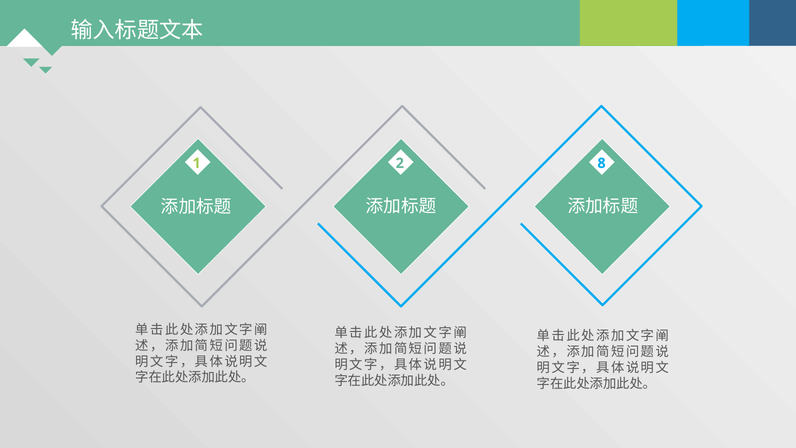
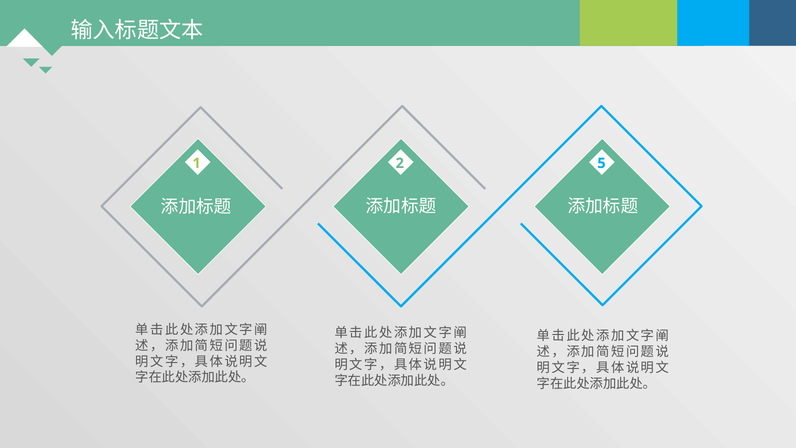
8: 8 -> 5 (602, 163)
